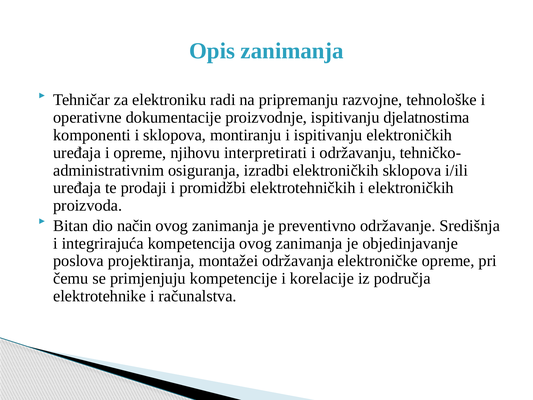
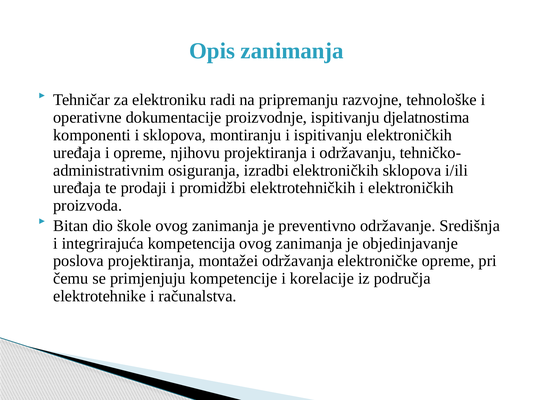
njihovu interpretirati: interpretirati -> projektiranja (266, 153)
način: način -> škole (134, 226)
